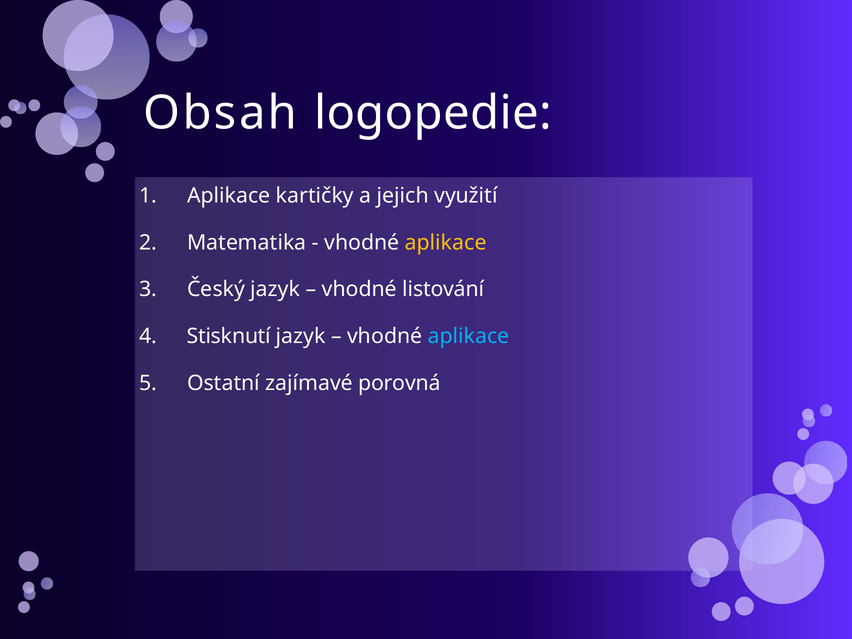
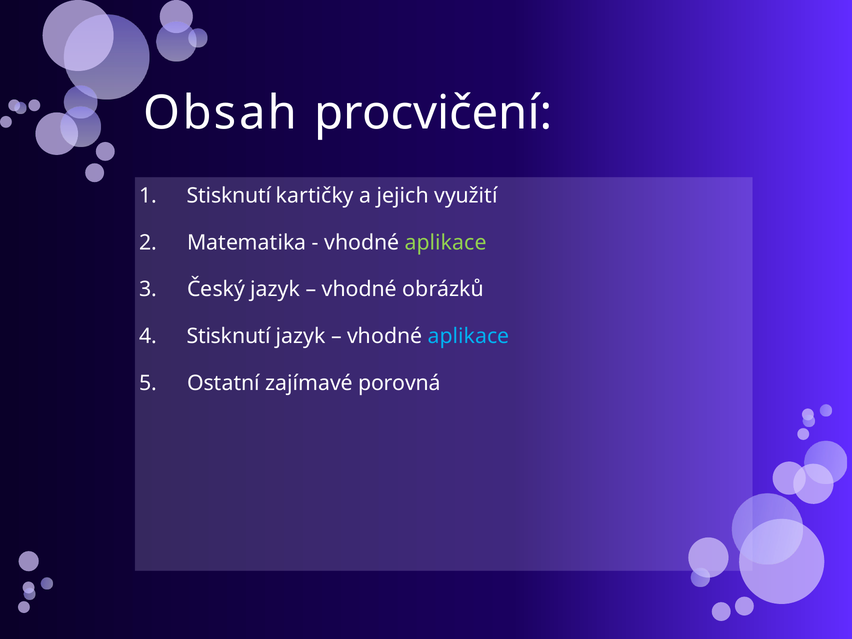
logopedie: logopedie -> procvičení (433, 113)
Aplikace: Aplikace -> Stisknutí (229, 196)
aplikace colour: yellow -> light green (446, 243)
listování: listování -> obrázků (443, 289)
